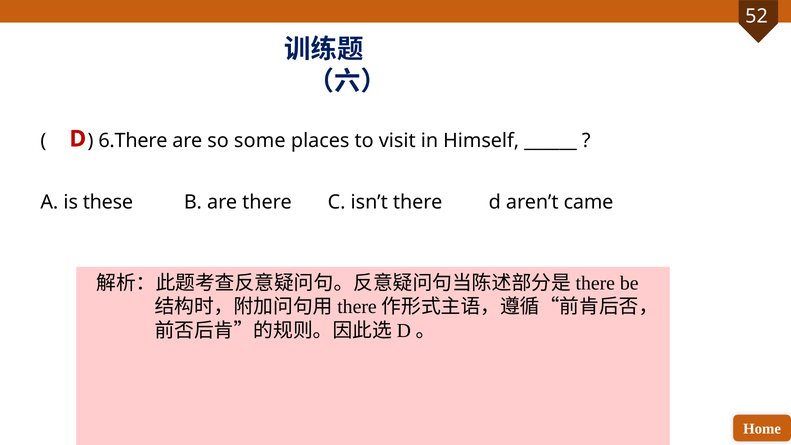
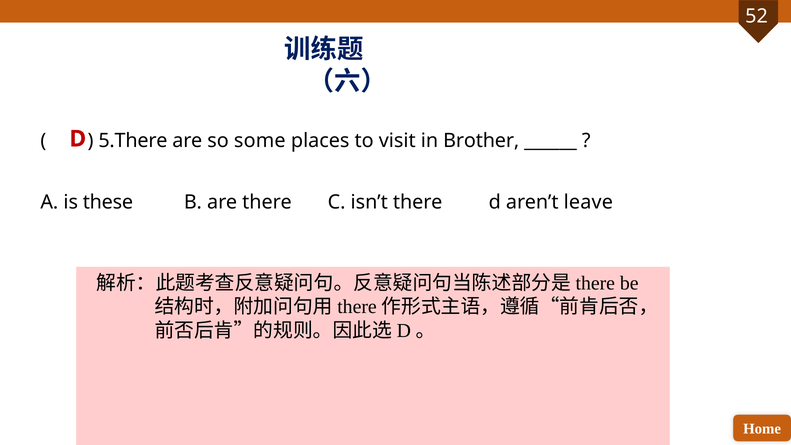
6.There: 6.There -> 5.There (133, 141)
Himself: Himself -> Brother (481, 141)
came: came -> leave (588, 202)
